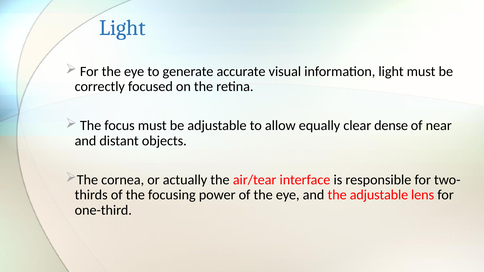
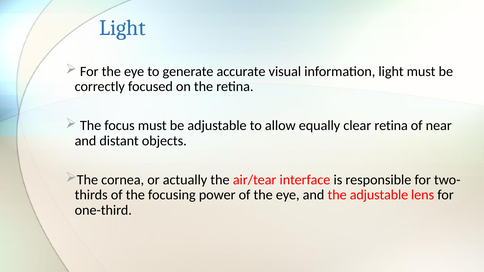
clear dense: dense -> retina (391, 126)
